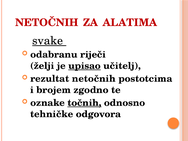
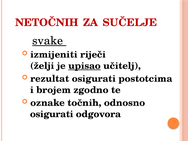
ALATIMA: ALATIMA -> SUČELJE (130, 23)
odabranu: odabranu -> izmijeniti (54, 55)
rezultat netočnih: netočnih -> osigurati (94, 79)
točnih underline: present -> none (84, 103)
tehničke: tehničke -> osigurati (52, 114)
